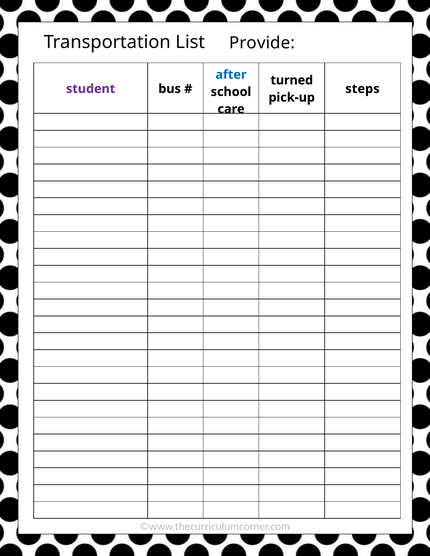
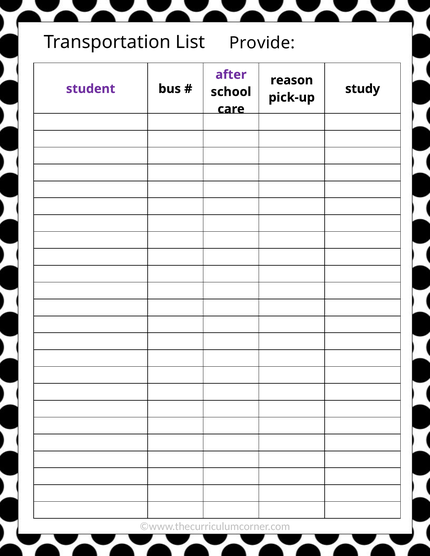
after colour: blue -> purple (231, 75)
turned: turned -> reason (292, 80)
steps: steps -> study (363, 89)
